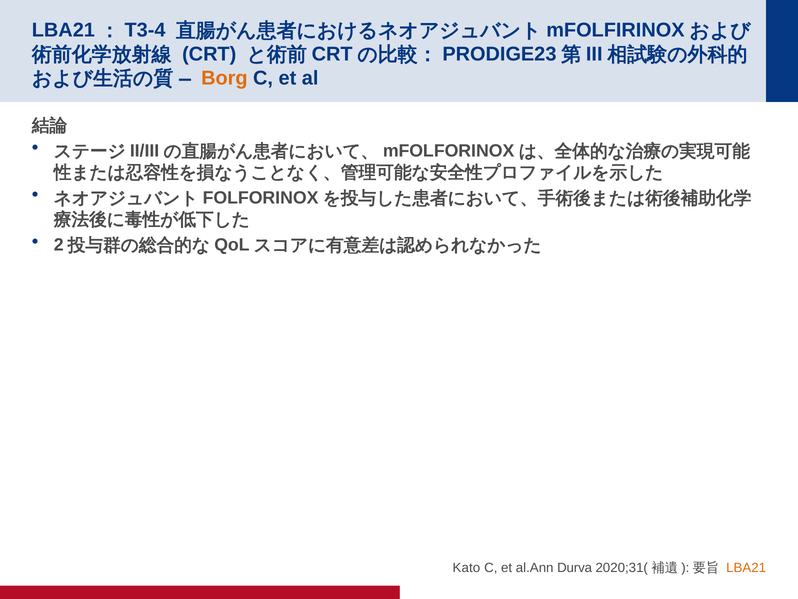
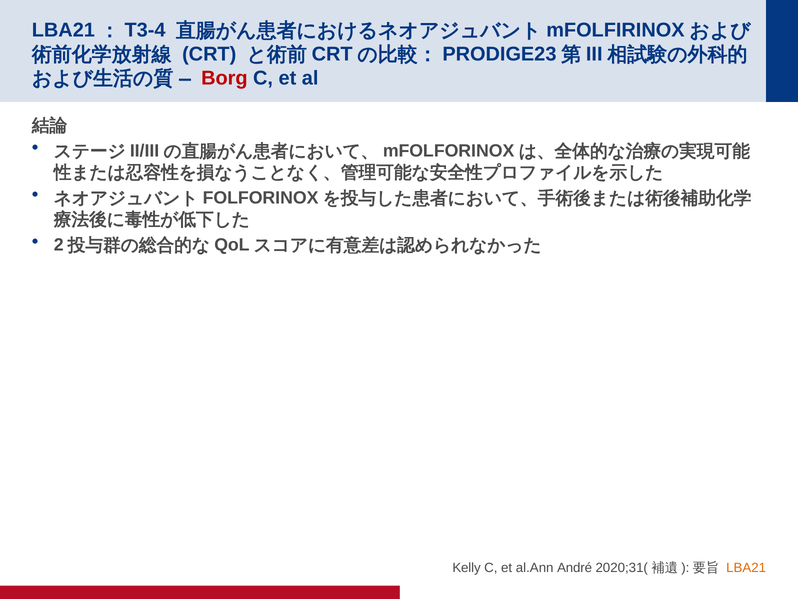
Borg colour: orange -> red (224, 78)
Kato: Kato -> Kelly (467, 567)
Durva: Durva -> André (575, 567)
